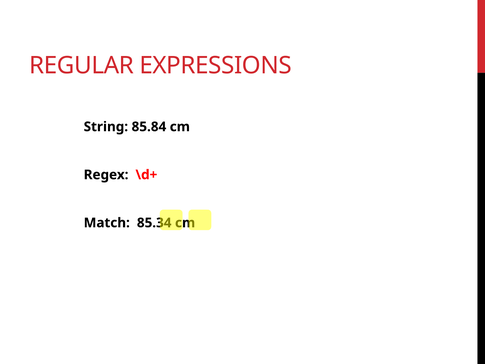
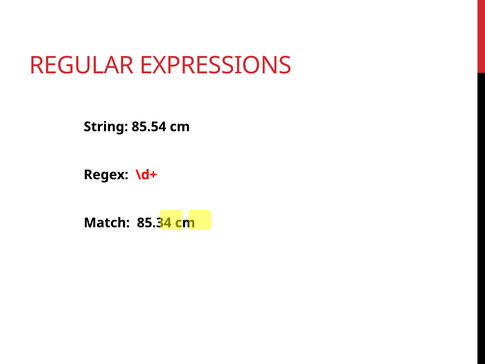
85.84: 85.84 -> 85.54 (149, 127)
